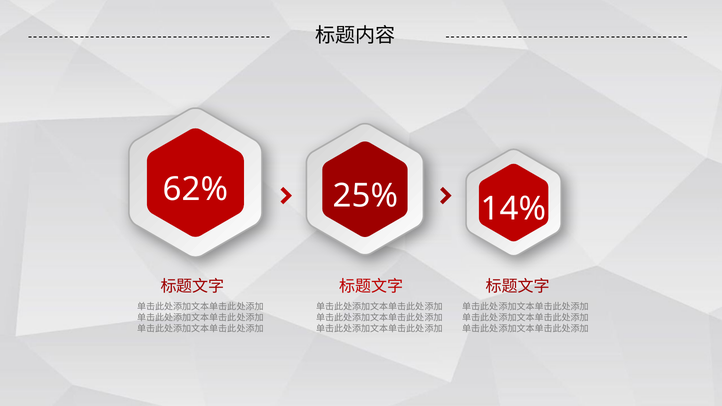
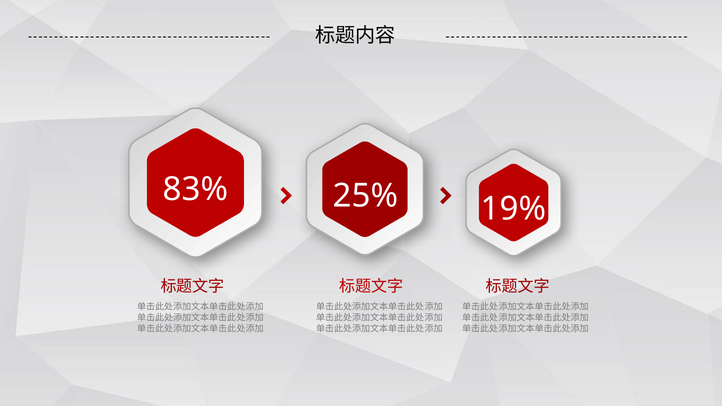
62%: 62% -> 83% (195, 189)
14%: 14% -> 19% (514, 209)
